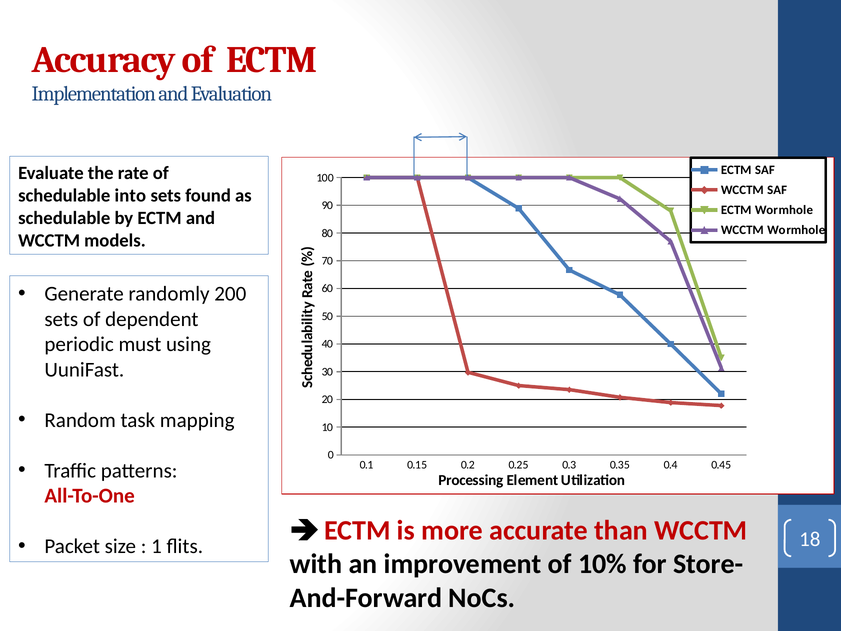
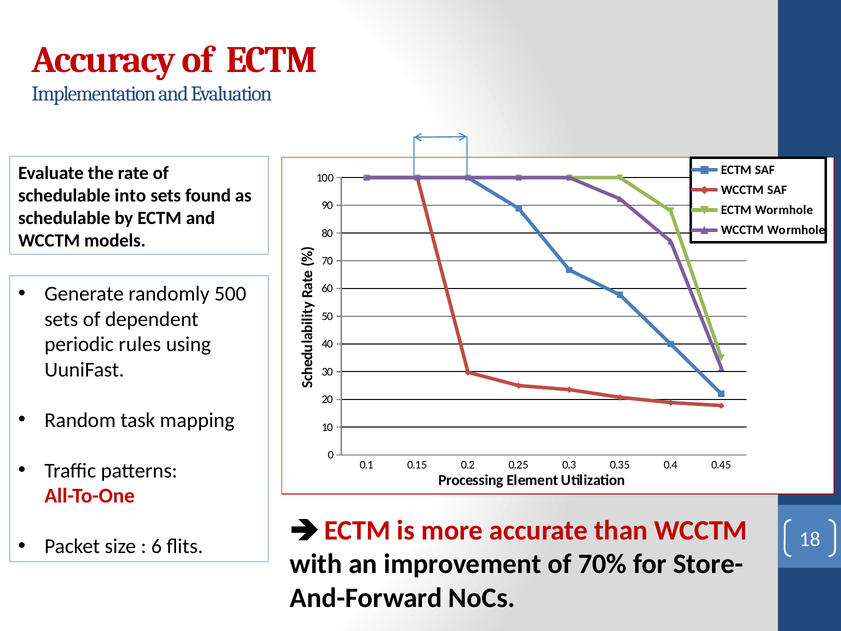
200: 200 -> 500 (230, 294)
must: must -> rules (140, 344)
1: 1 -> 6 (156, 546)
10%: 10% -> 70% (602, 564)
